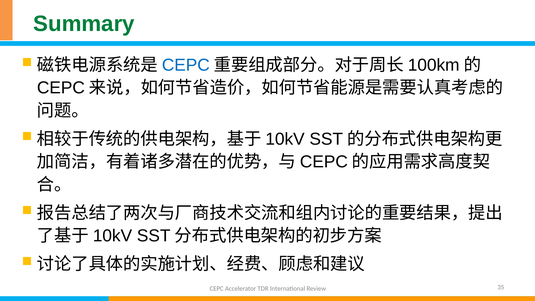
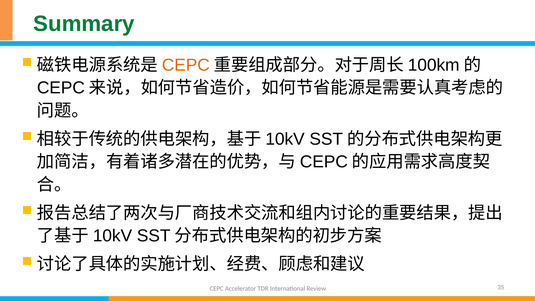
CEPC colour: blue -> orange (186, 65)
